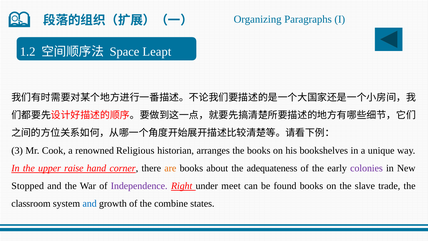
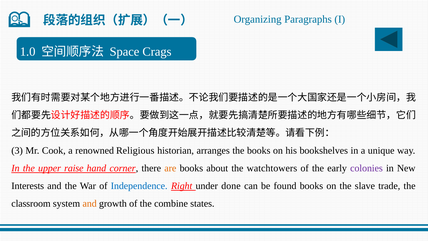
1.2: 1.2 -> 1.0 (28, 52)
Leapt: Leapt -> Crags (157, 52)
adequateness: adequateness -> watchtowers (272, 168)
Stopped: Stopped -> Interests (28, 186)
Independence colour: purple -> blue (139, 186)
meet: meet -> done (231, 186)
and colour: blue -> orange (90, 203)
